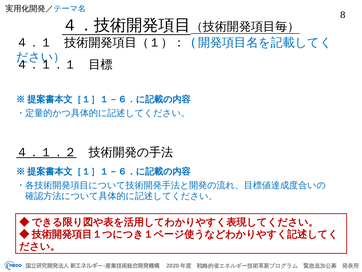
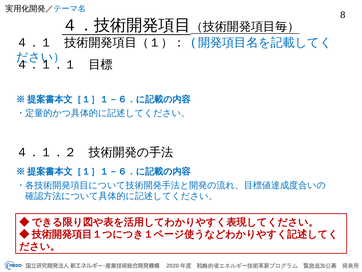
４．１．２ underline: present -> none (46, 152)
